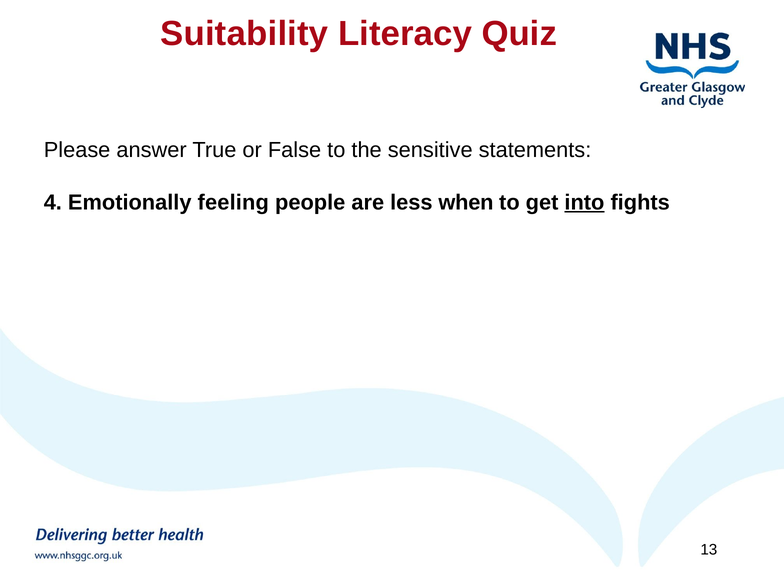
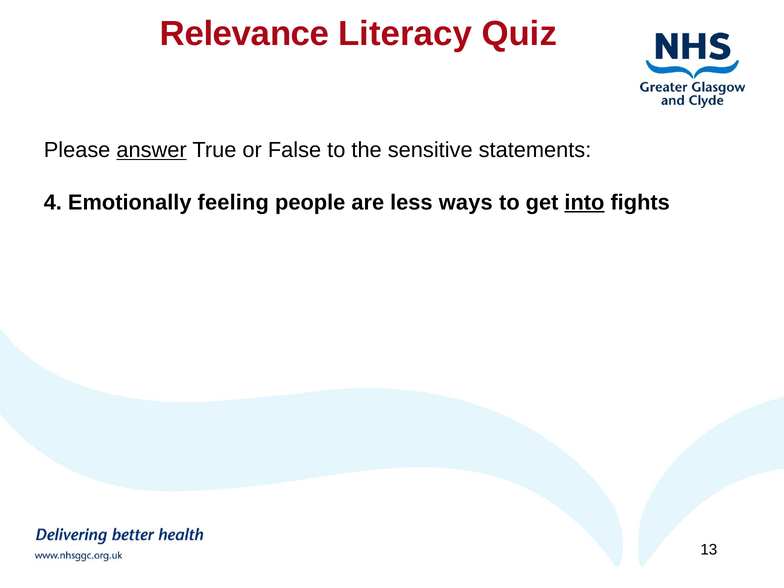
Suitability: Suitability -> Relevance (245, 34)
answer underline: none -> present (152, 150)
when: when -> ways (466, 202)
